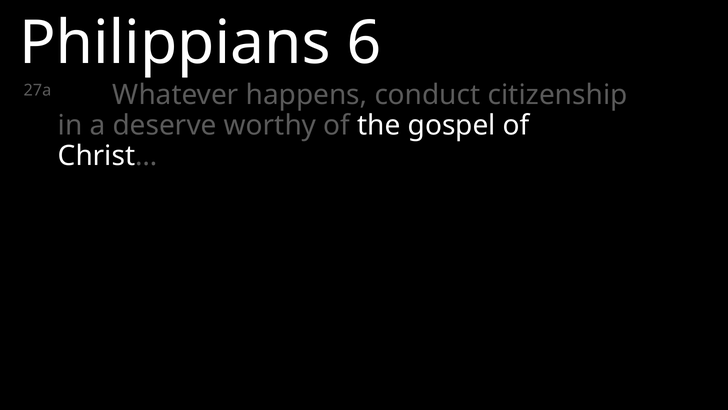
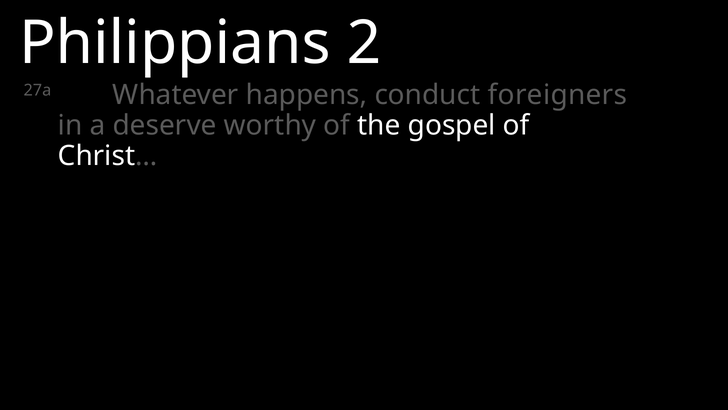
6: 6 -> 2 (364, 43)
citizenship: citizenship -> foreigners (558, 95)
